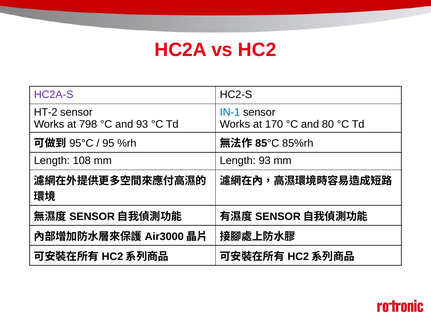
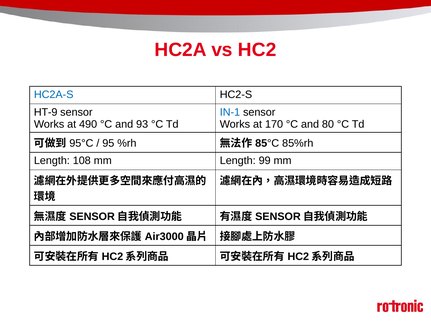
HC2A-S colour: purple -> blue (54, 94)
HT-2: HT-2 -> HT-9 (46, 112)
798: 798 -> 490 (88, 124)
Length 93: 93 -> 99 (265, 160)
